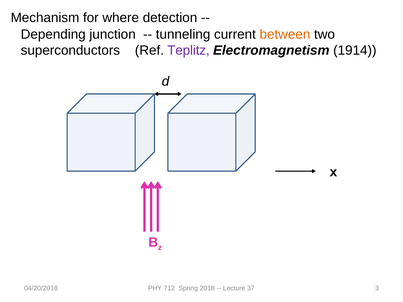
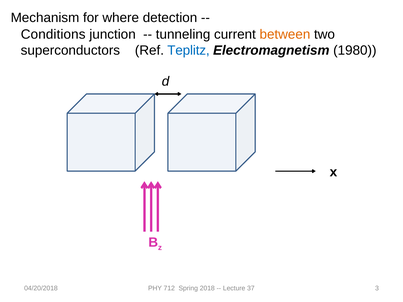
Depending: Depending -> Conditions (53, 34)
Teplitz colour: purple -> blue (188, 51)
1914: 1914 -> 1980 (355, 51)
